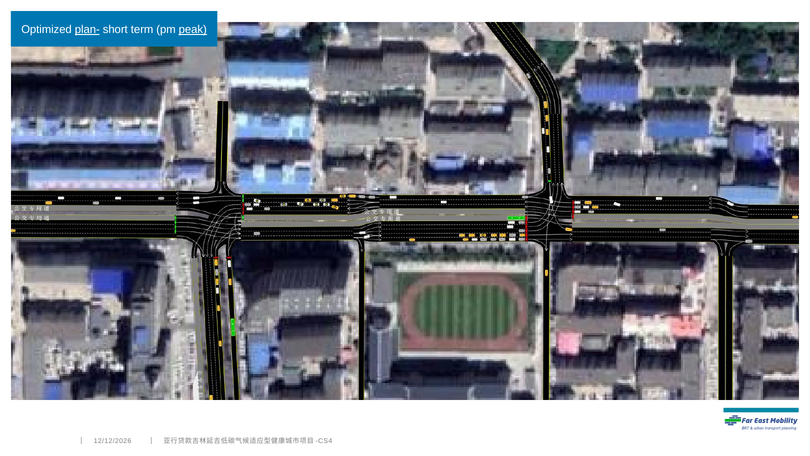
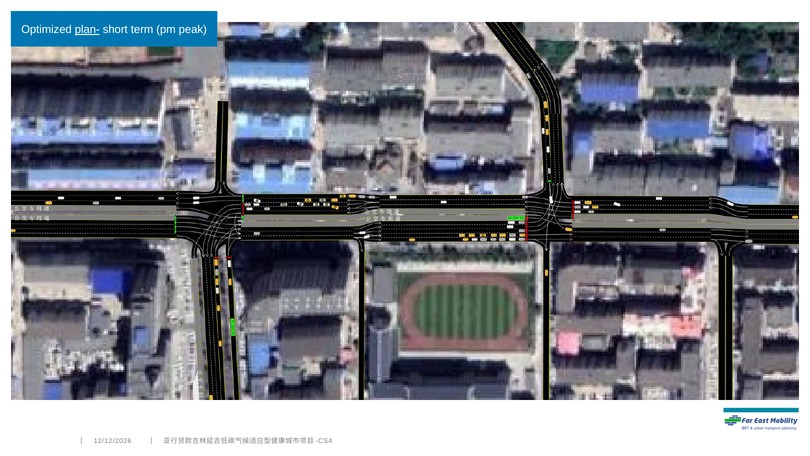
peak underline: present -> none (193, 30)
